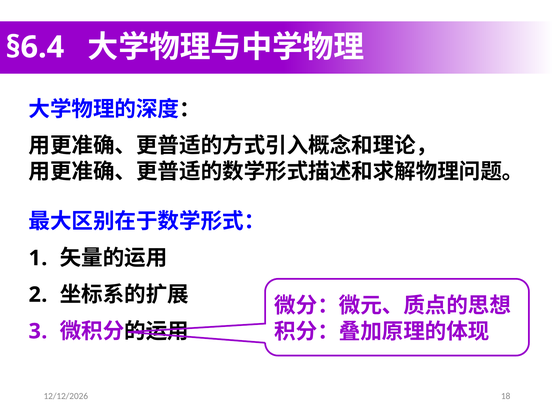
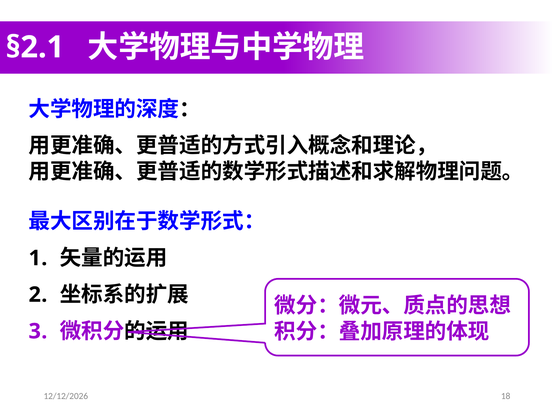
§6.4: §6.4 -> §2.1 (35, 47)
